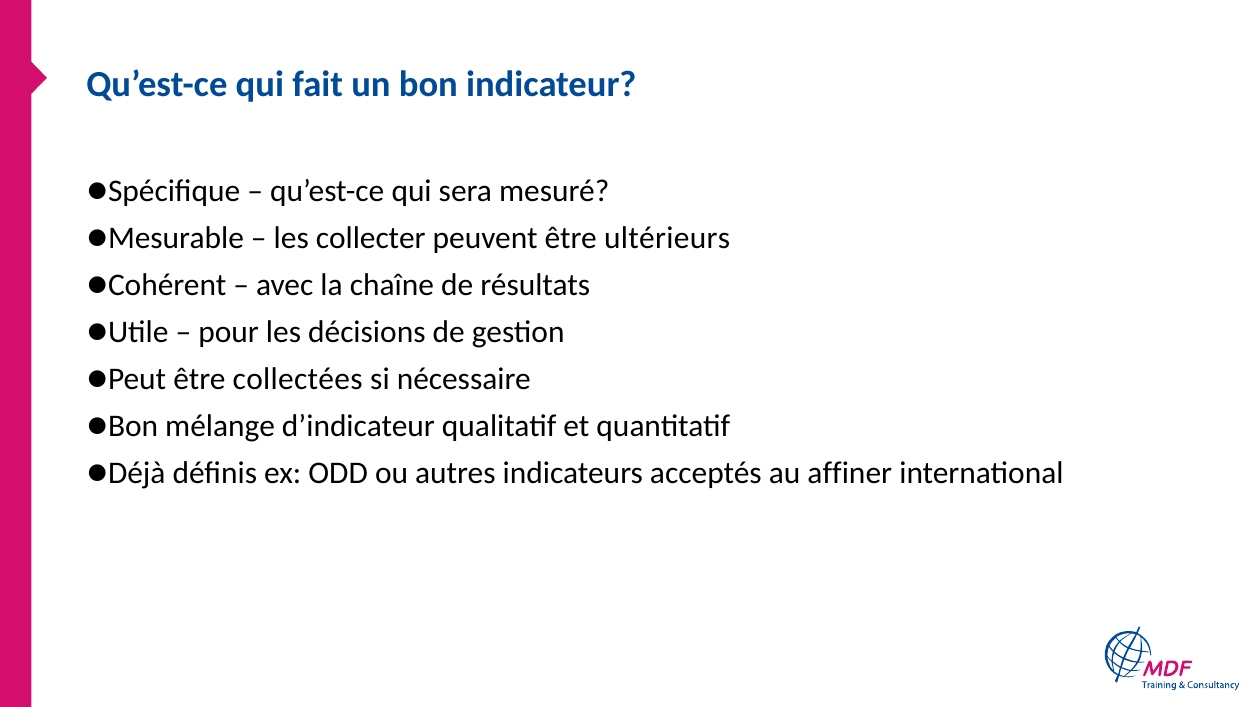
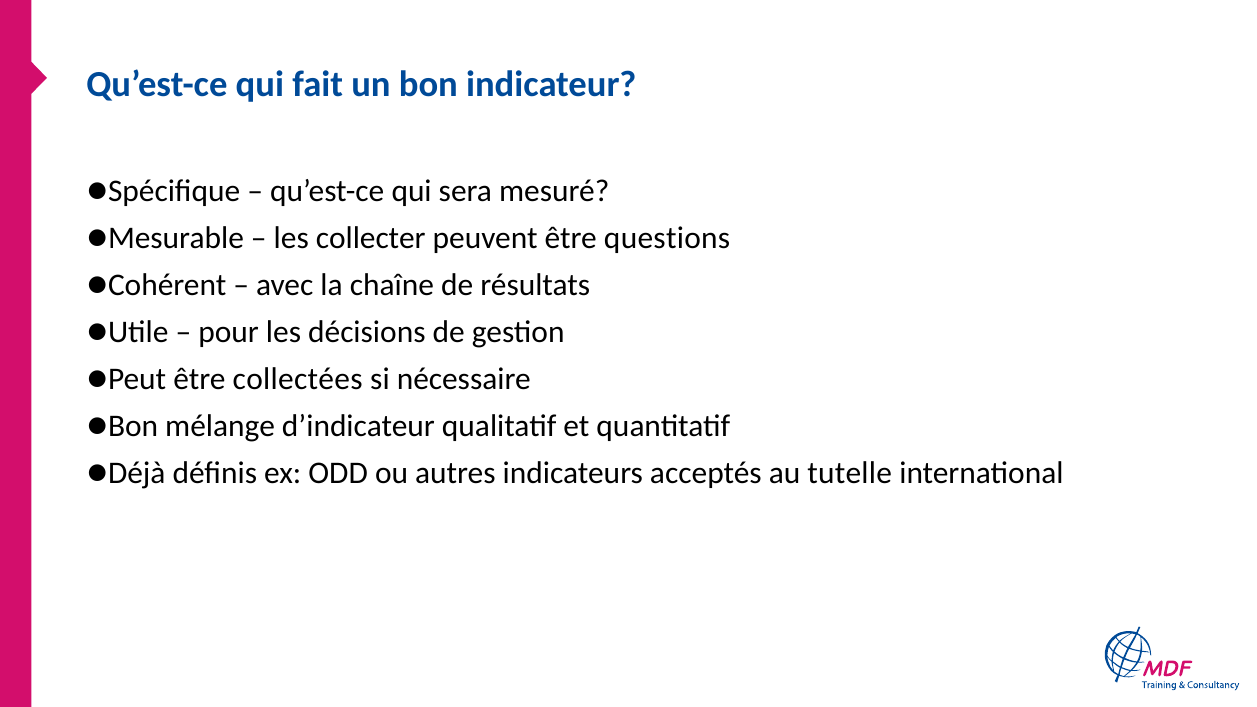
ultérieurs: ultérieurs -> questions (667, 238)
affiner: affiner -> tutelle (850, 473)
